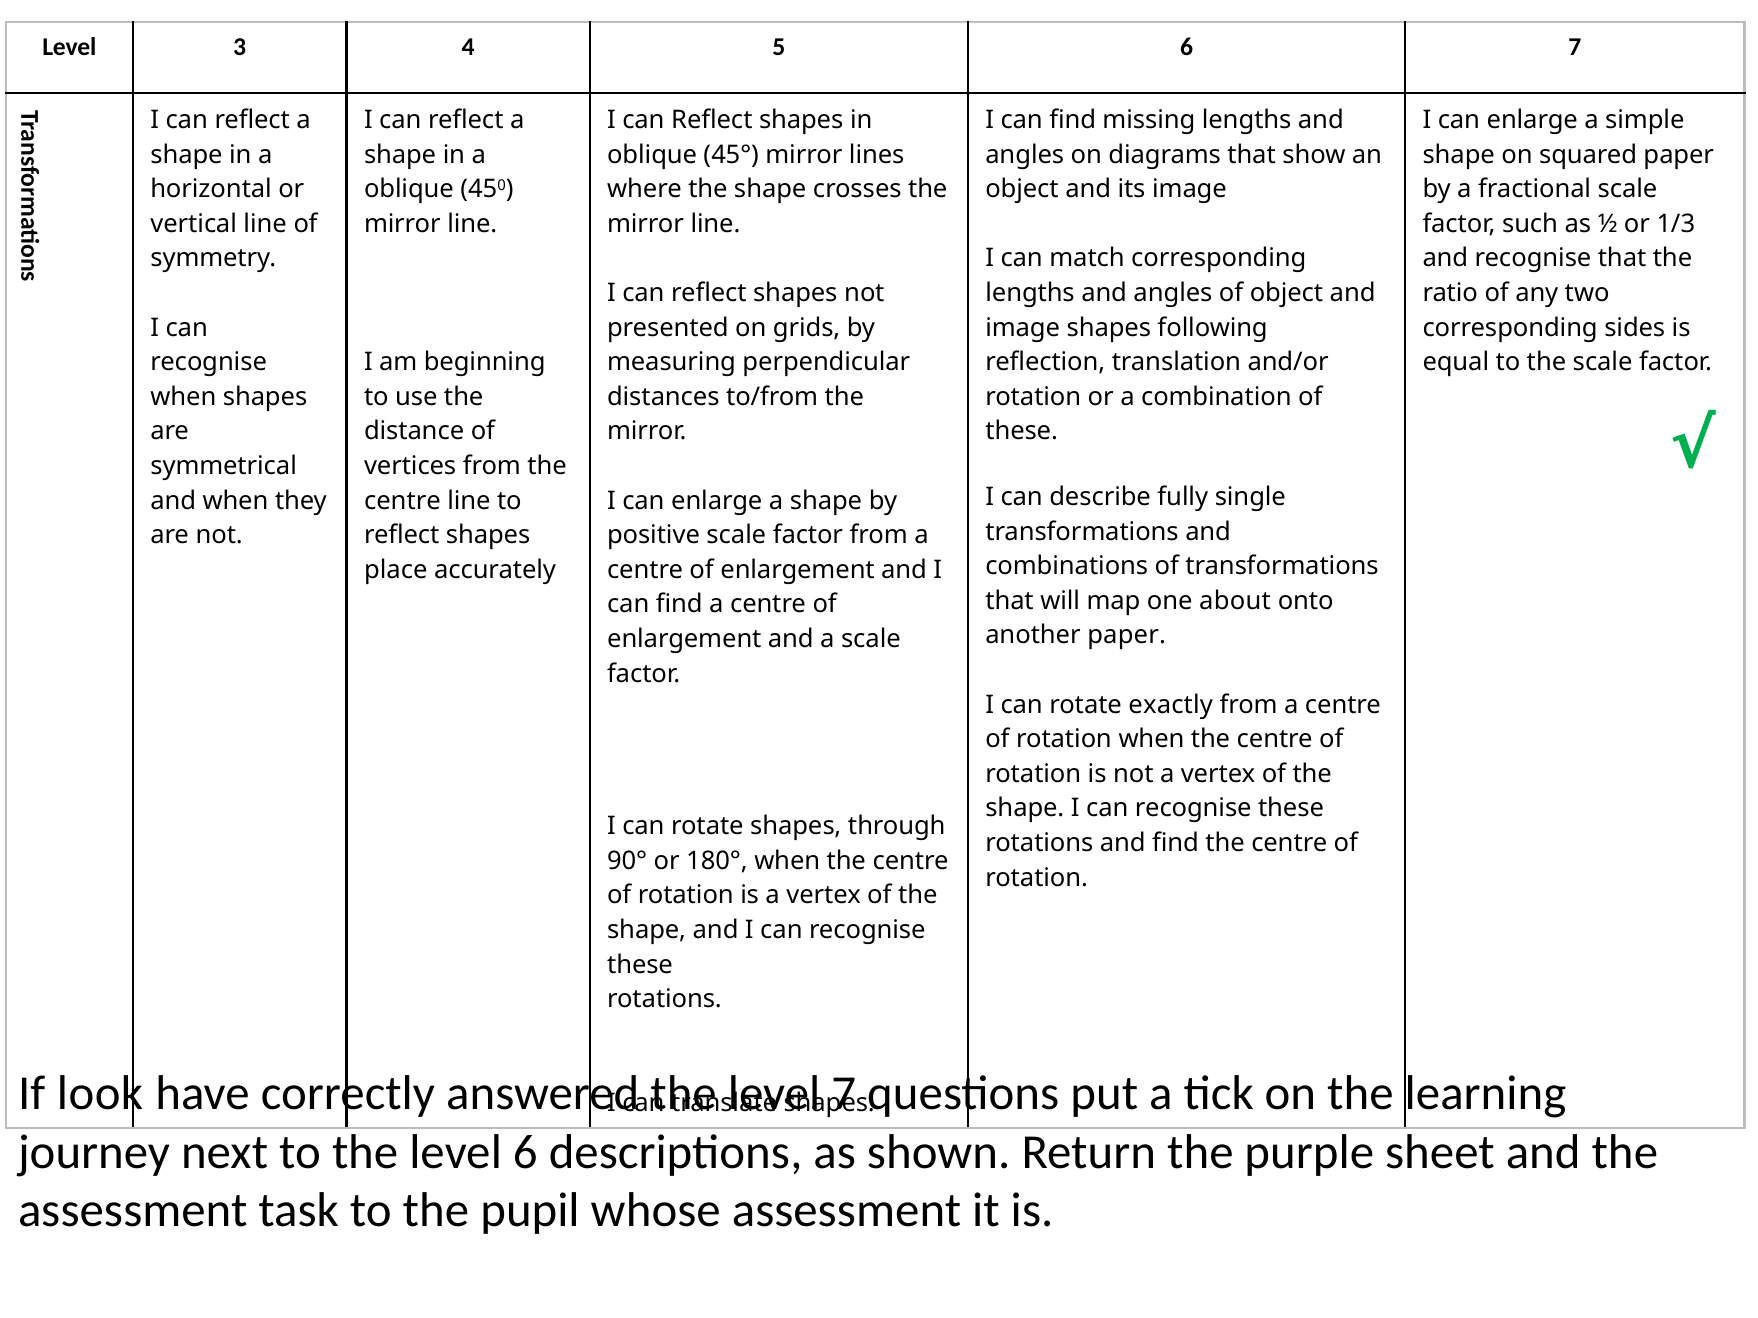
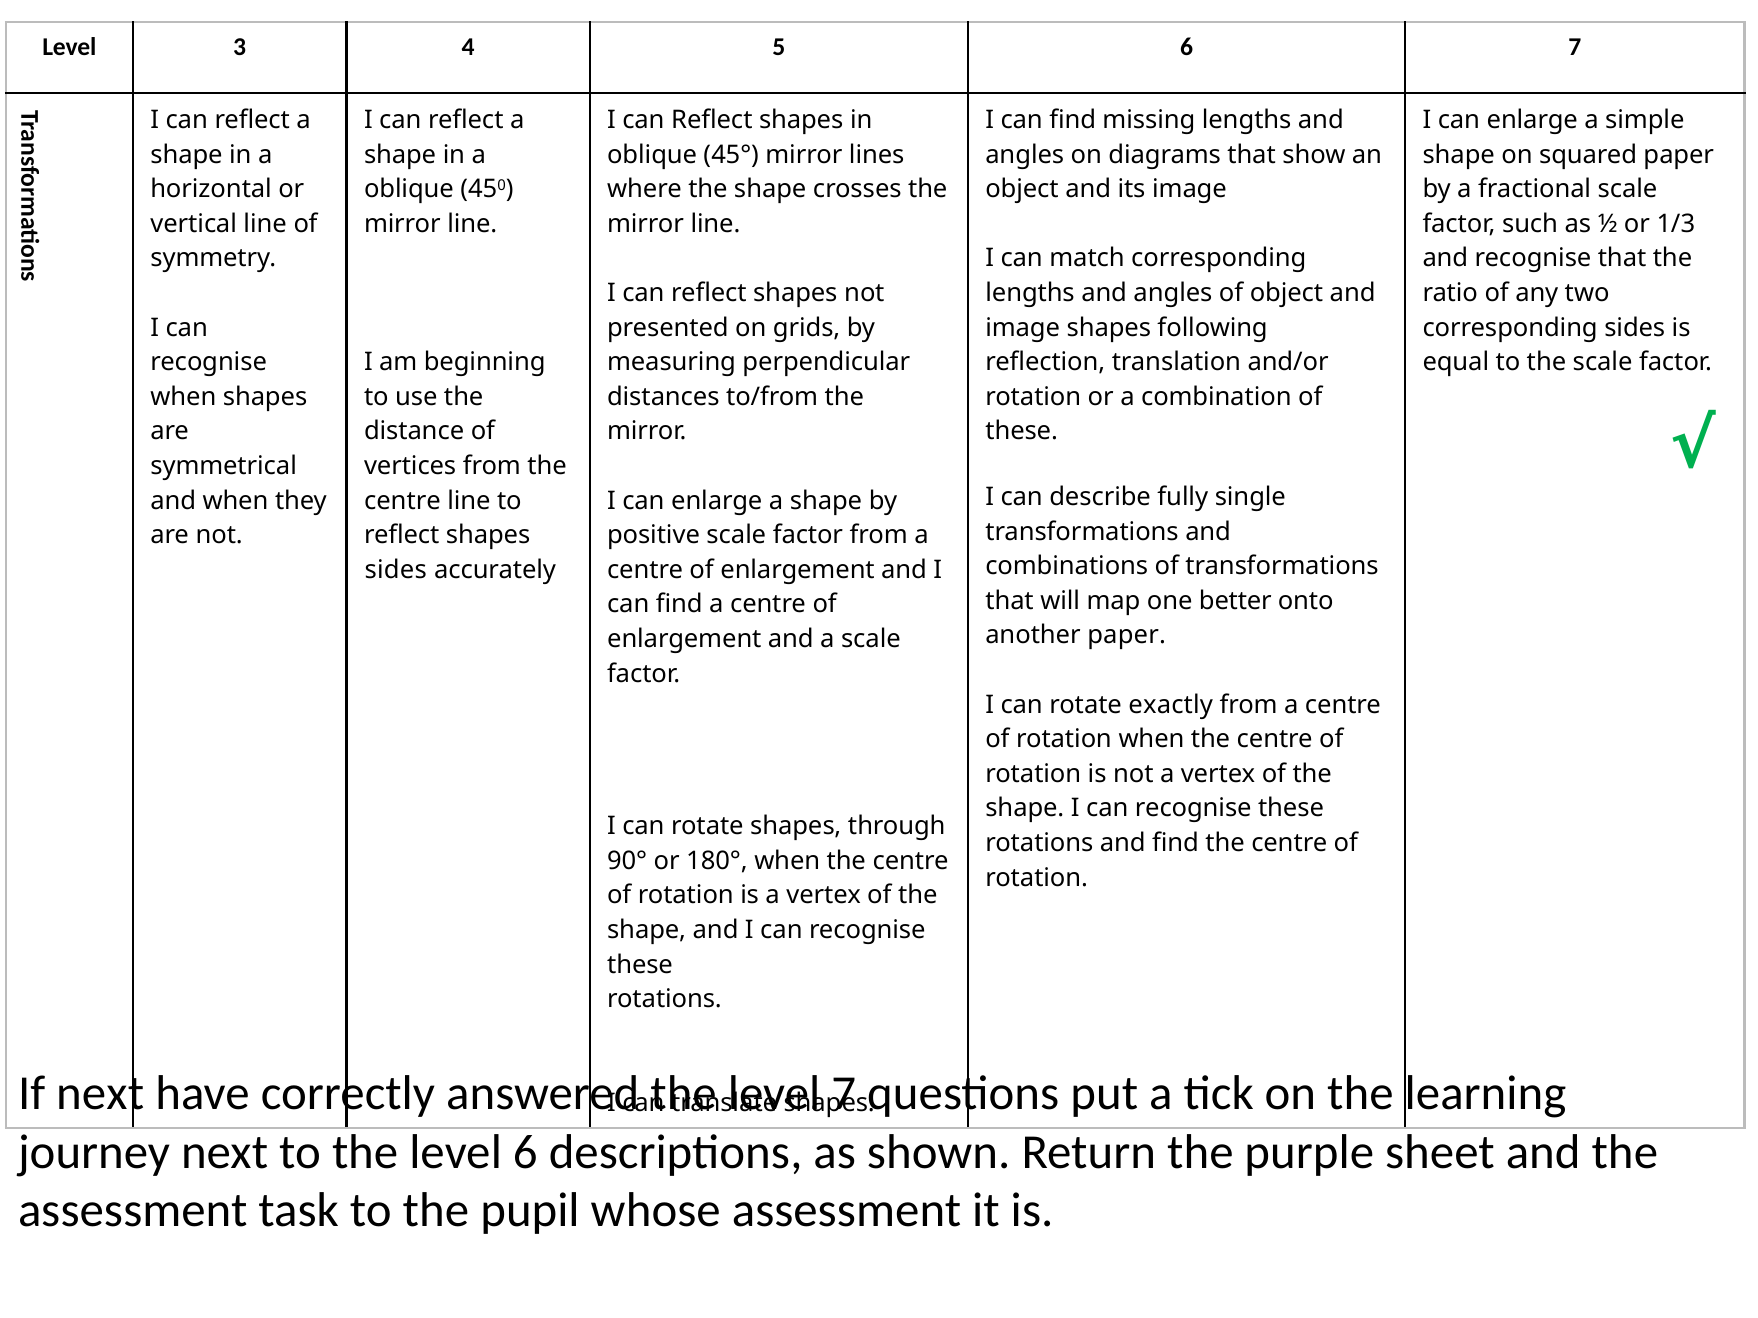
place: place -> sides (396, 570)
about: about -> better (1235, 601)
If look: look -> next (100, 1094)
